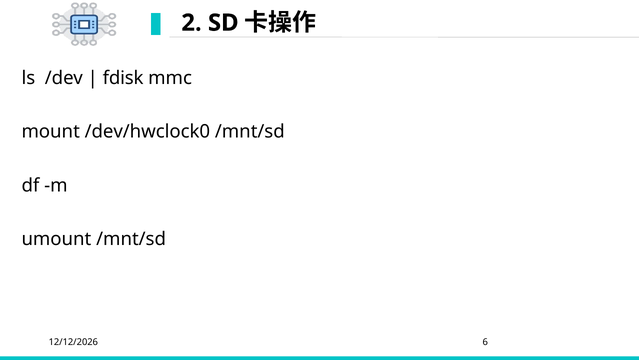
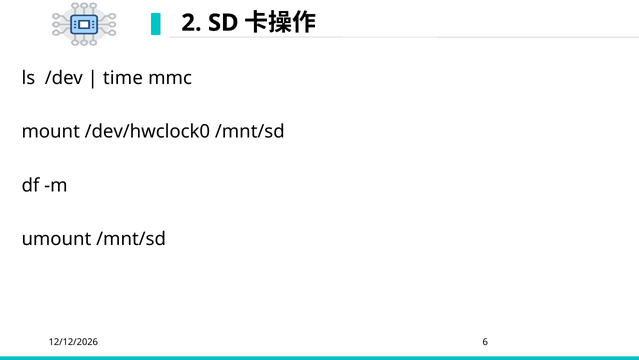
fdisk: fdisk -> time (123, 78)
